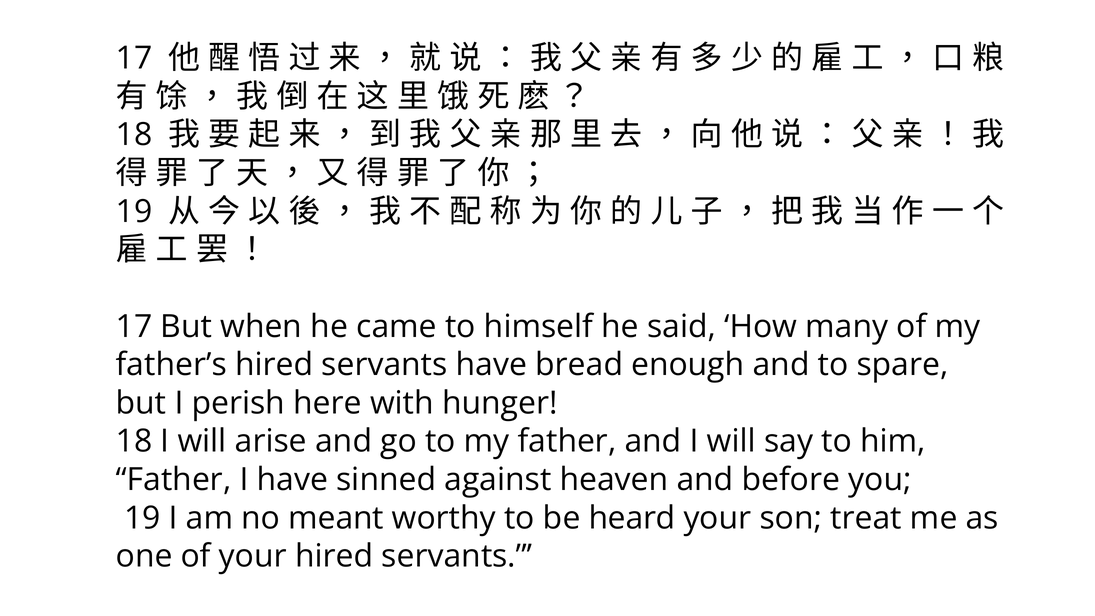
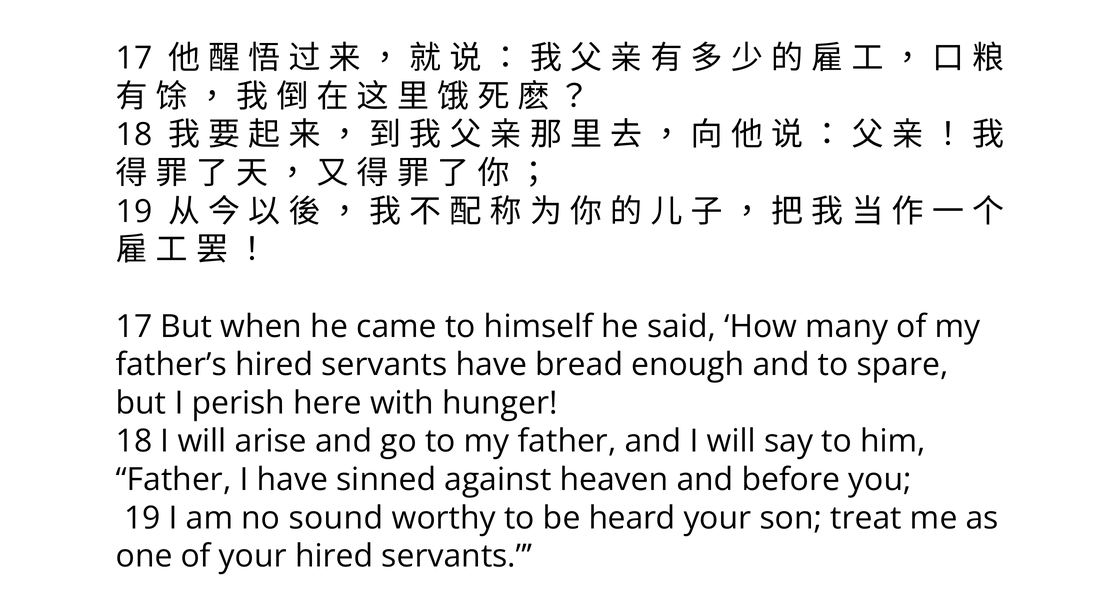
meant: meant -> sound (336, 518)
